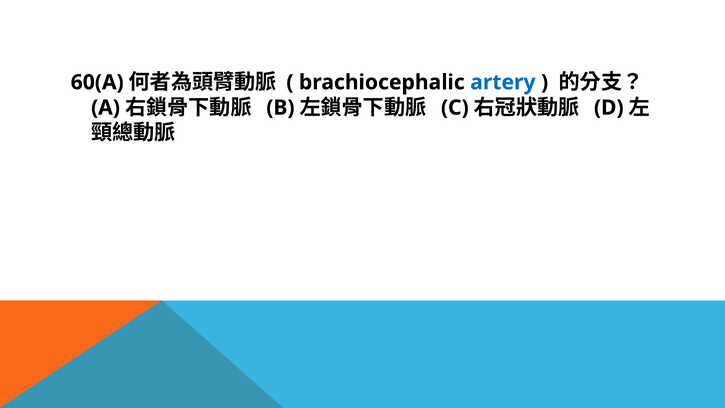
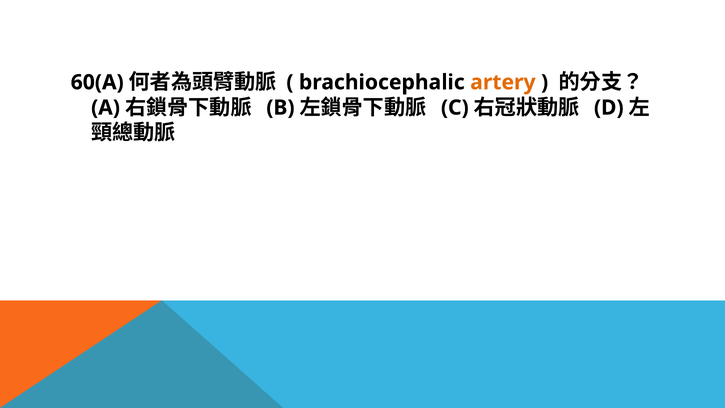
artery colour: blue -> orange (503, 82)
